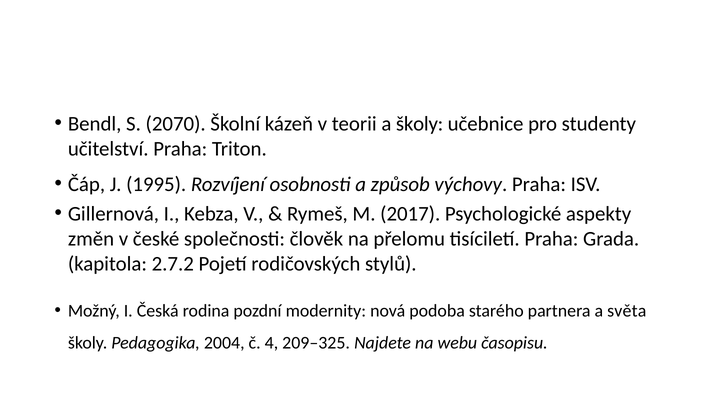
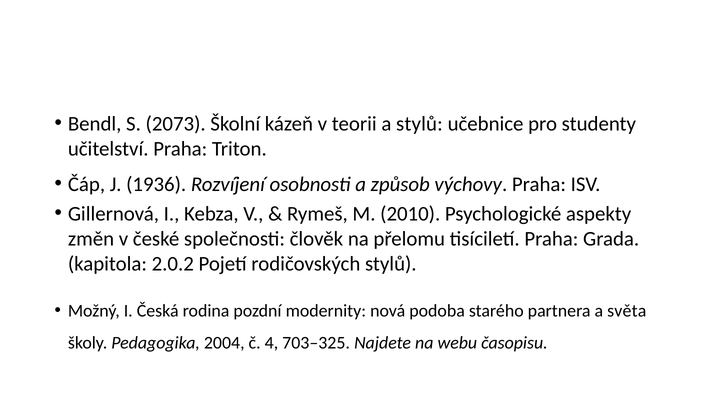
2070: 2070 -> 2073 (176, 124)
a školy: školy -> stylů (419, 124)
1995: 1995 -> 1936 (156, 184)
2017: 2017 -> 2010 (410, 214)
2.7.2: 2.7.2 -> 2.0.2 (173, 264)
209–325: 209–325 -> 703–325 (316, 343)
